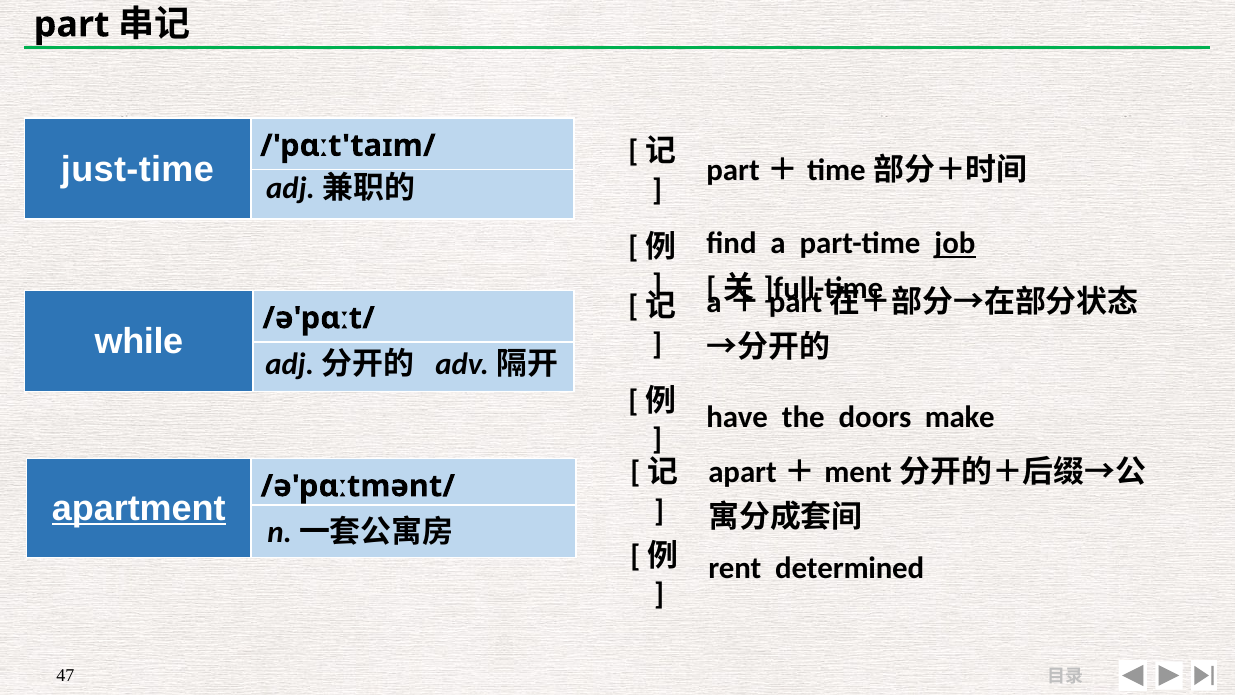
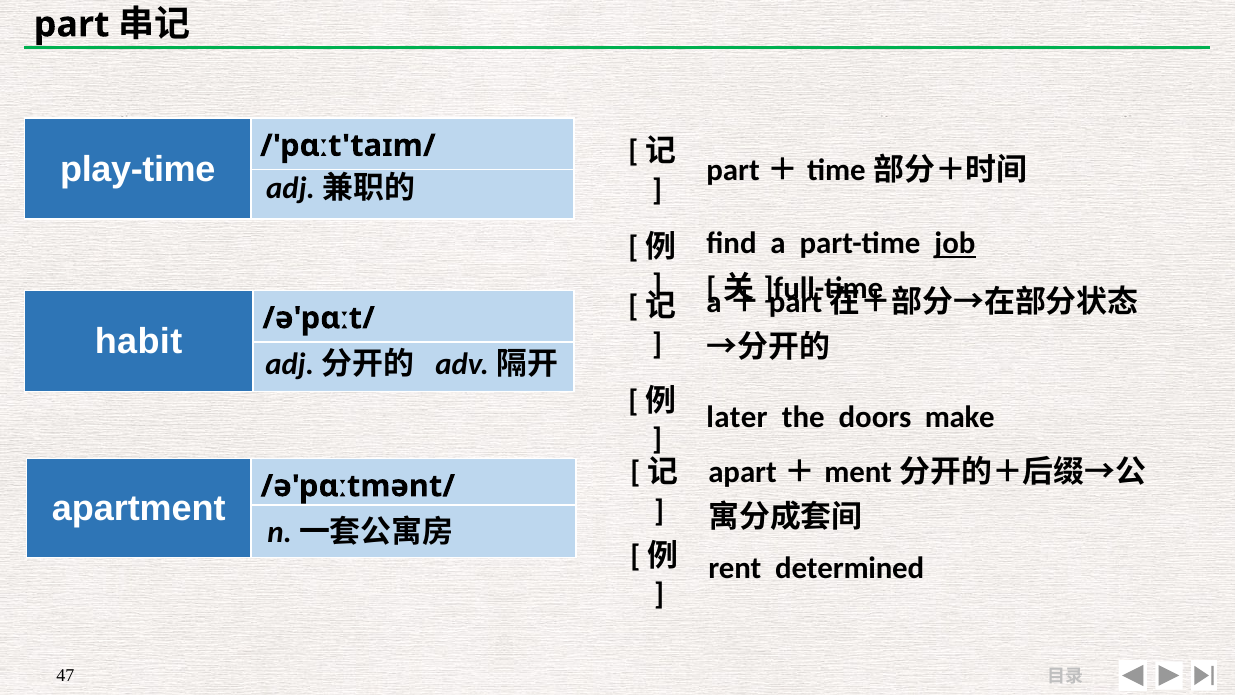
just-time: just-time -> play-time (138, 169)
while: while -> habit (139, 342)
have: have -> later (737, 417)
apartment underline: present -> none (139, 508)
